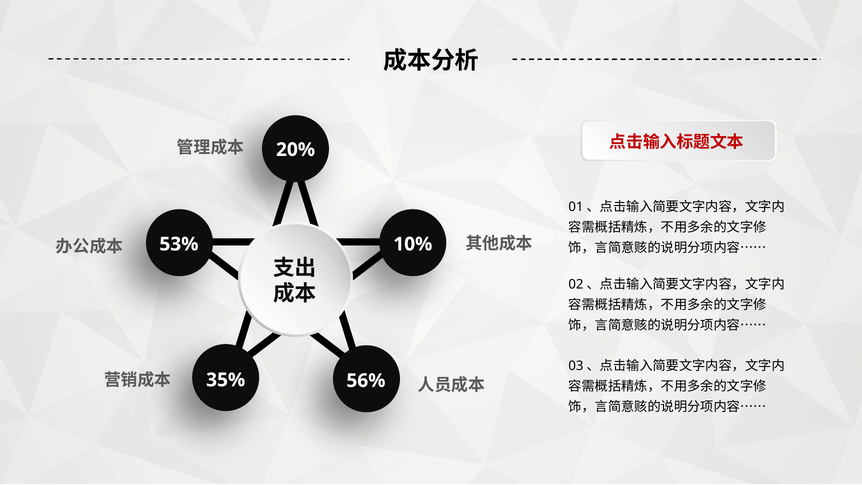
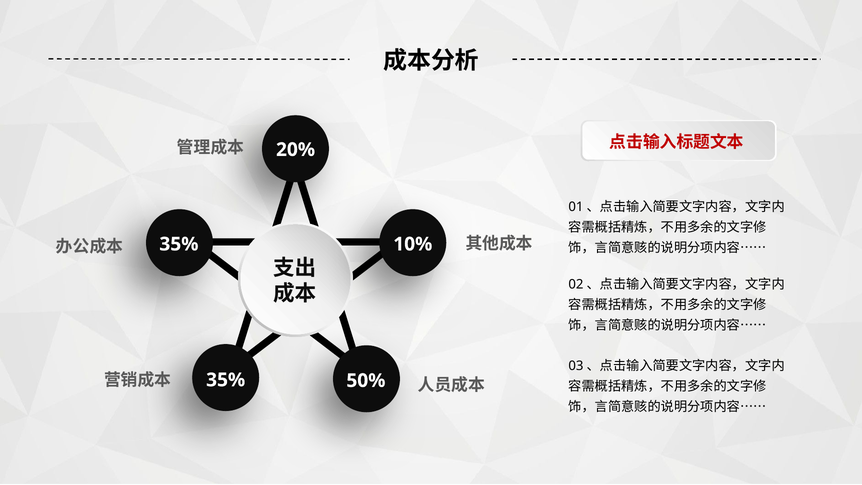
53%: 53% -> 35% (179, 244)
56%: 56% -> 50% (366, 381)
